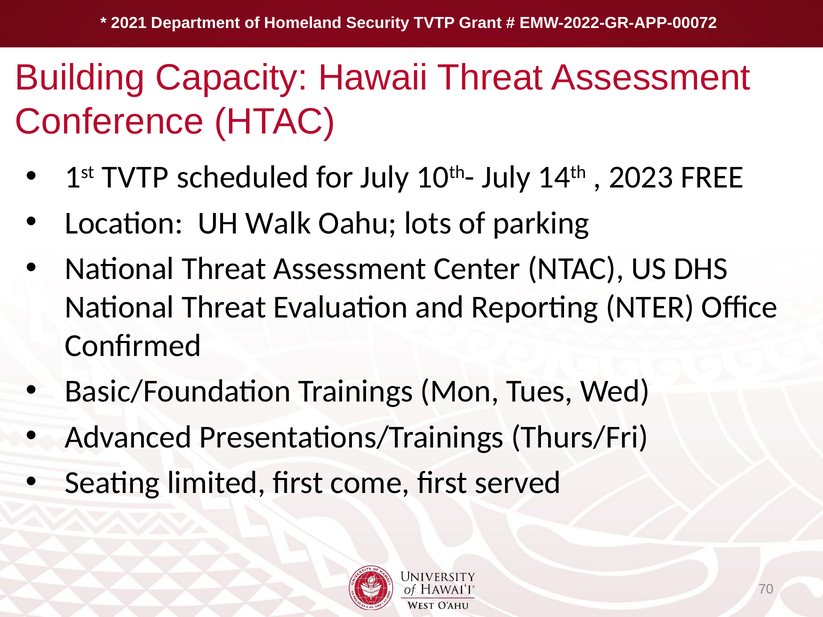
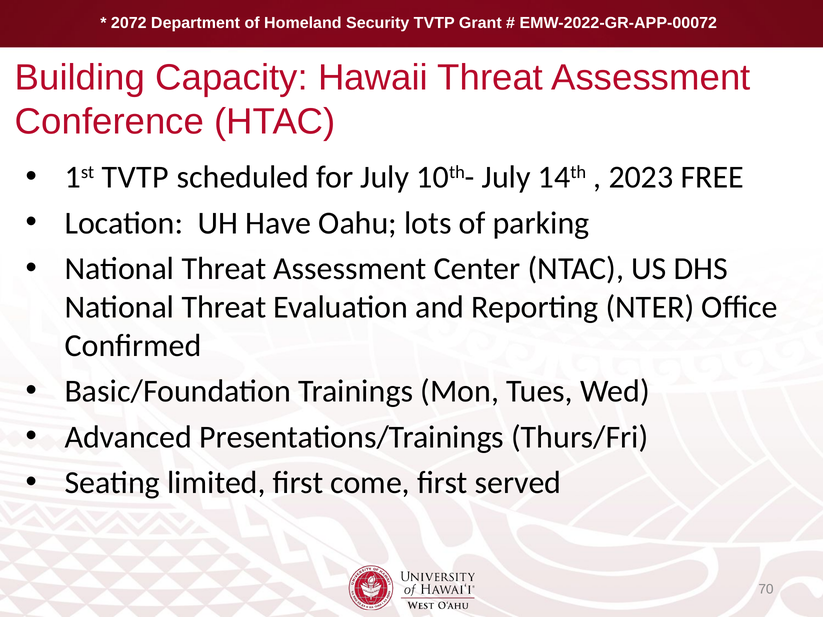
2021: 2021 -> 2072 (129, 23)
Walk: Walk -> Have (278, 223)
